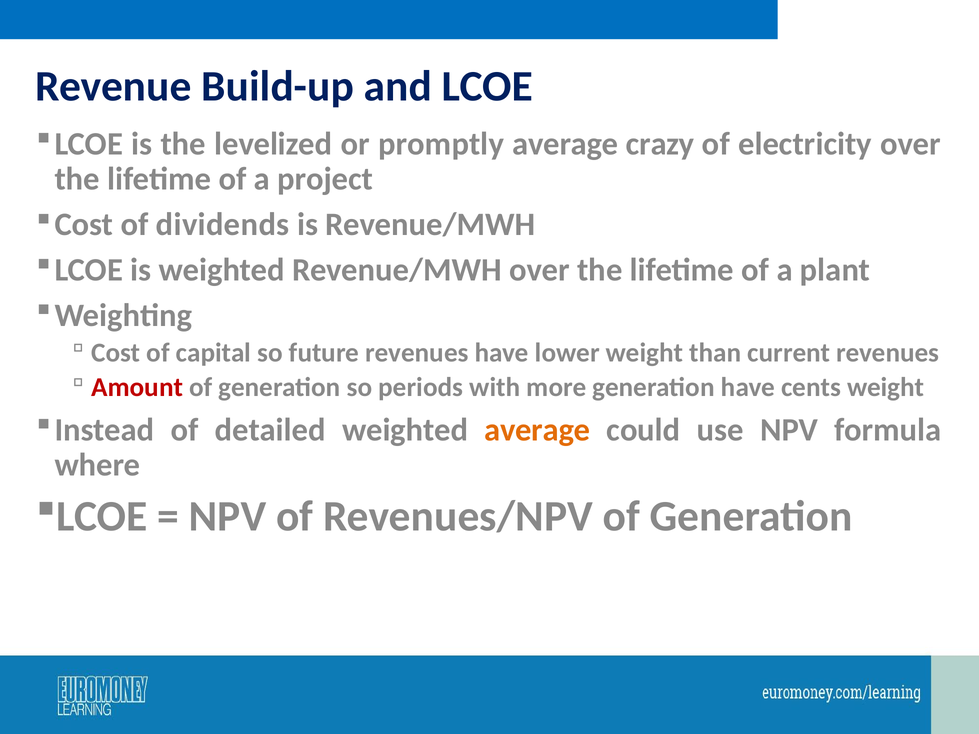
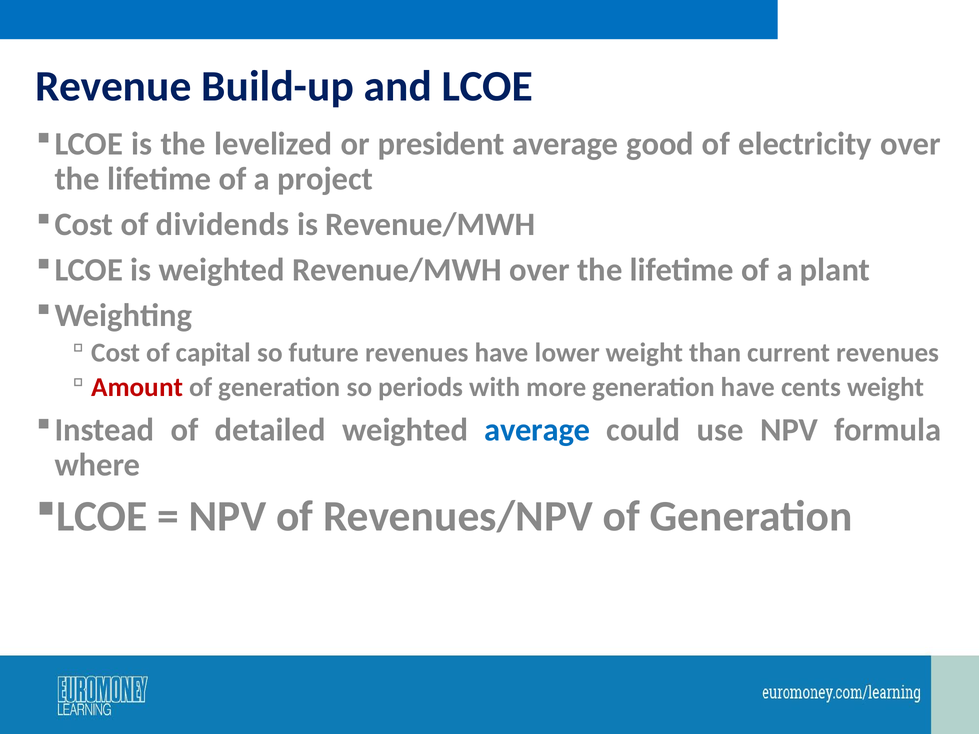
promptly: promptly -> president (441, 144)
crazy: crazy -> good (660, 144)
average colour: orange -> blue (537, 430)
